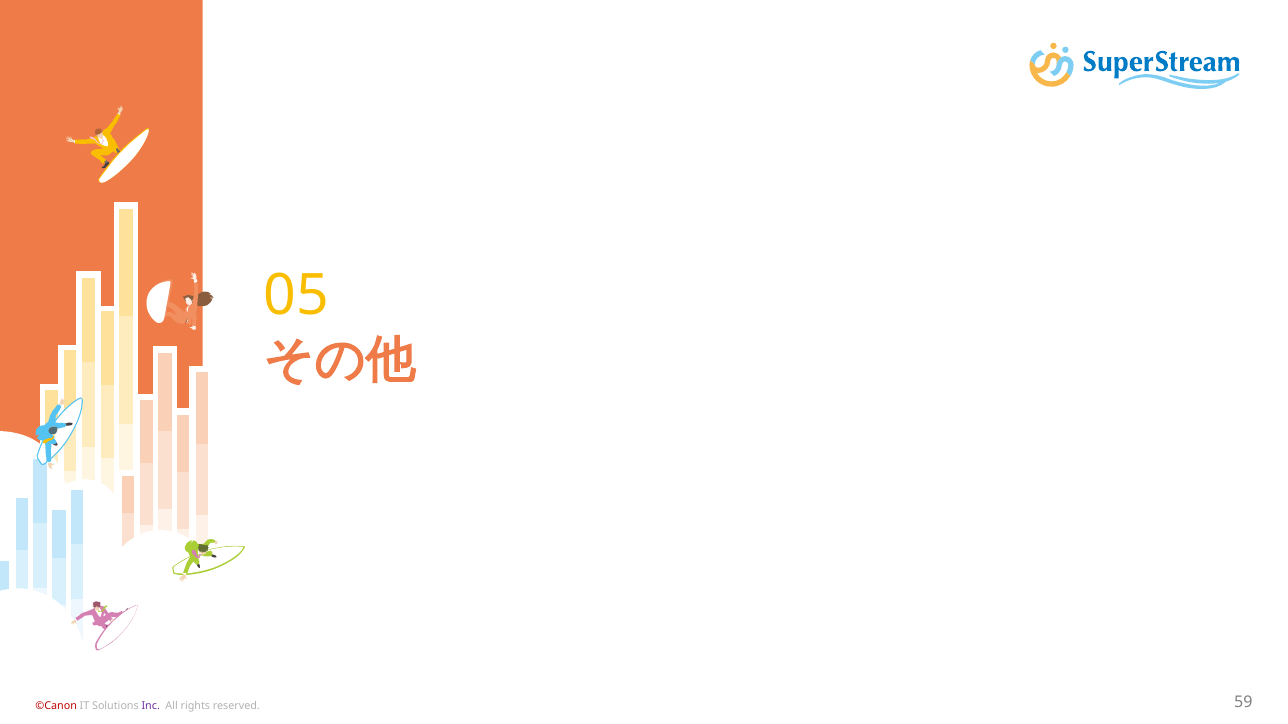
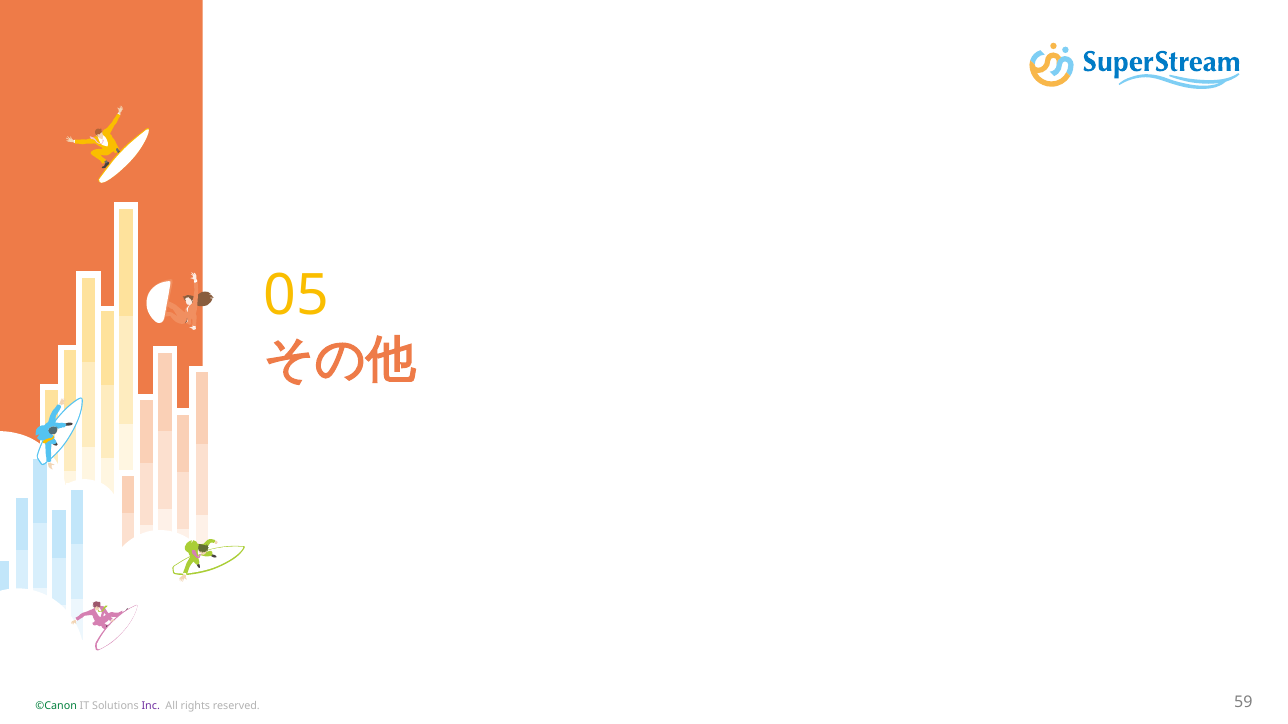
©Canon colour: red -> green (56, 706)
